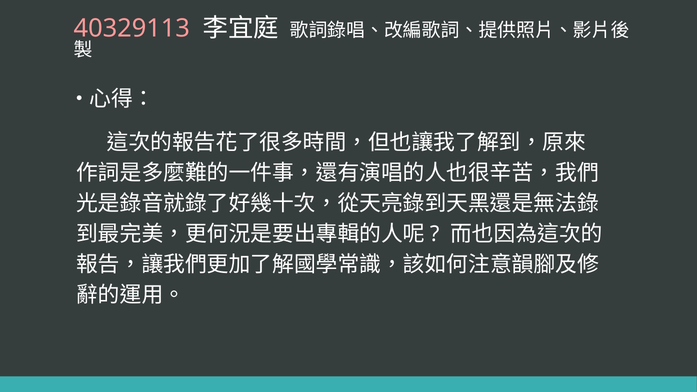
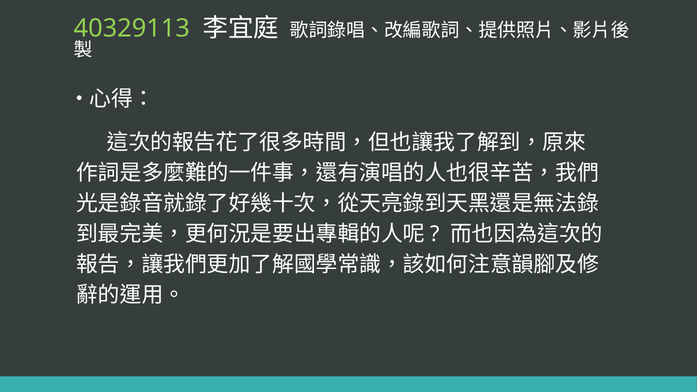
40329113 colour: pink -> light green (132, 28)
